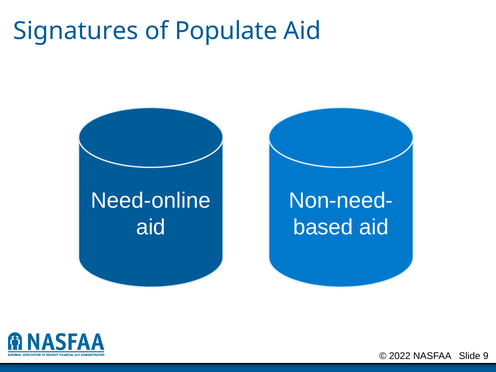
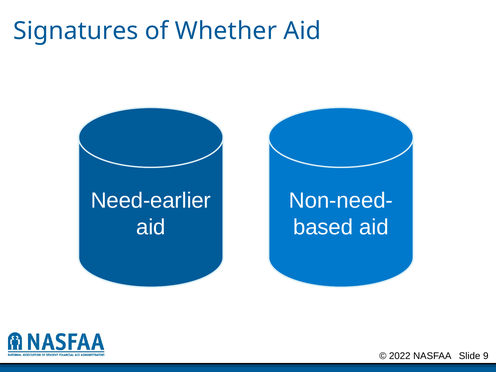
Populate: Populate -> Whether (226, 31)
Need-online: Need-online -> Need-earlier (151, 201)
